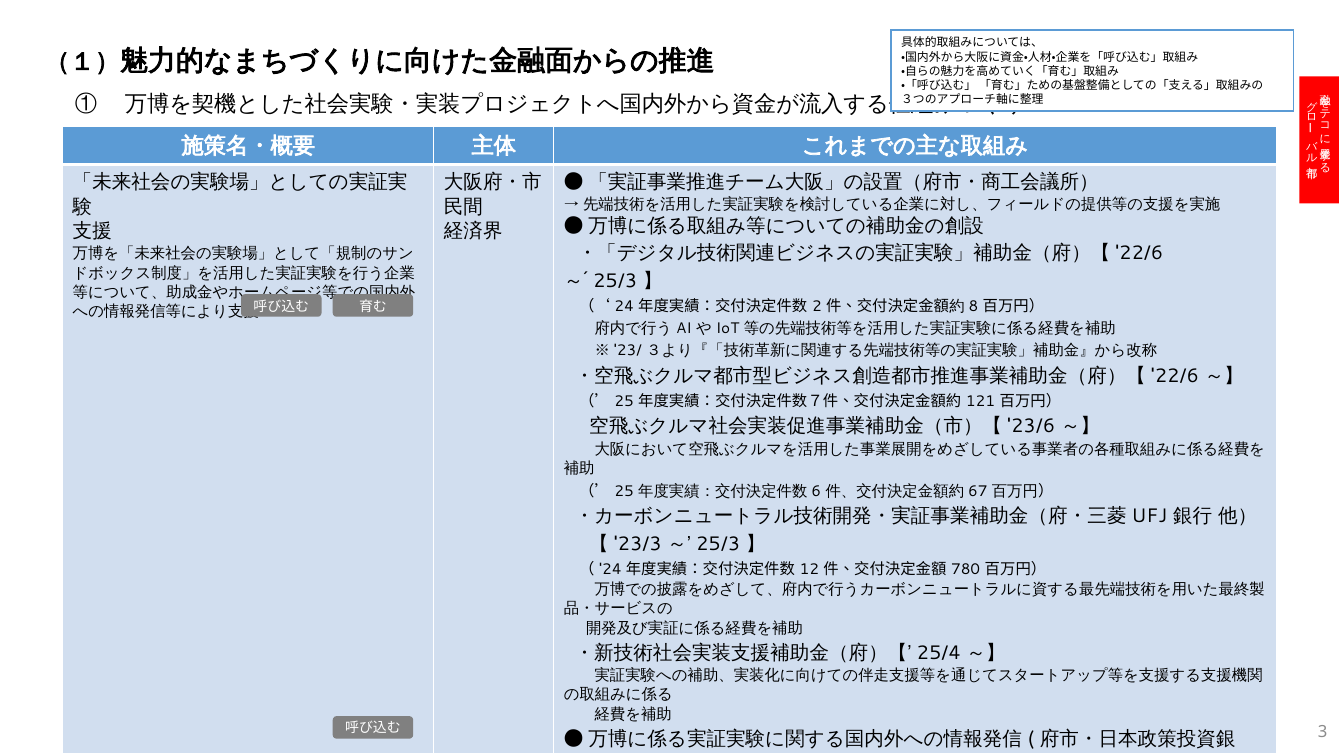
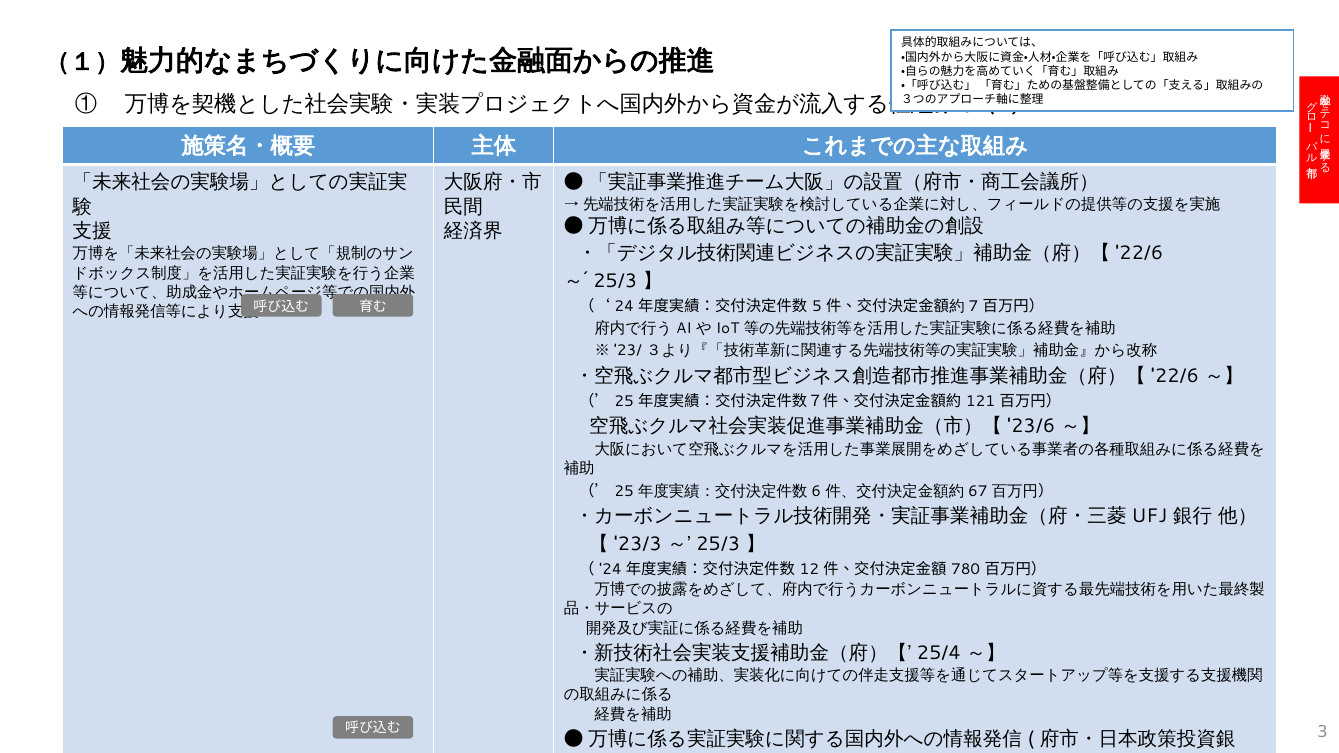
2: 2 -> 5 (817, 307)
8: 8 -> 7 (973, 307)
